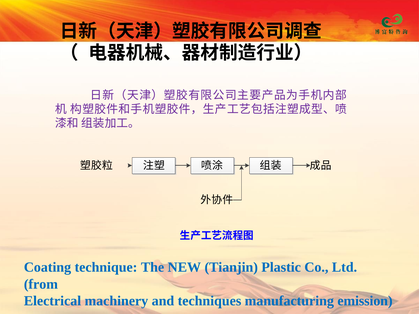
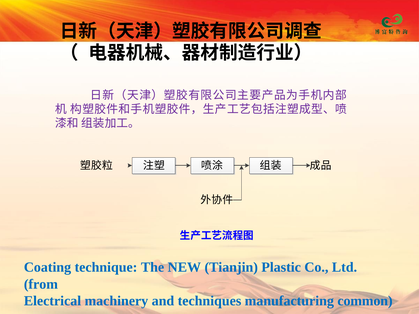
emission: emission -> common (365, 301)
